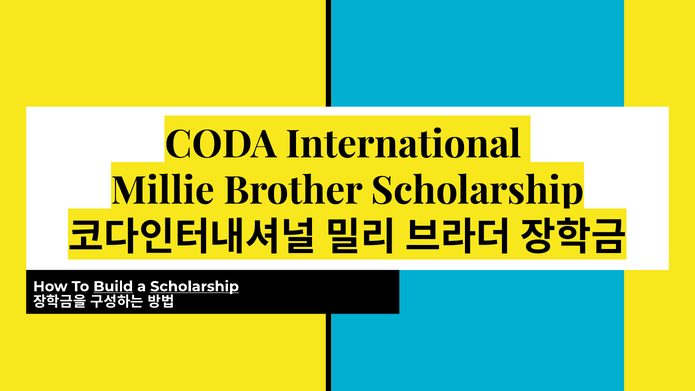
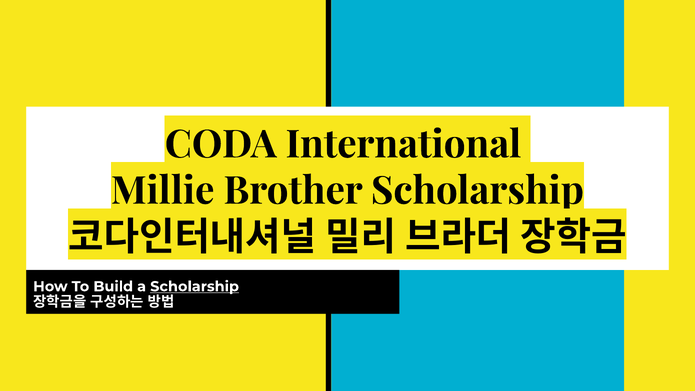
Build underline: present -> none (113, 286)
